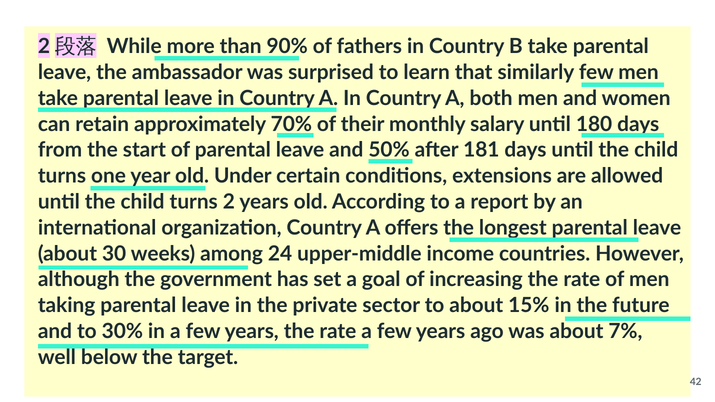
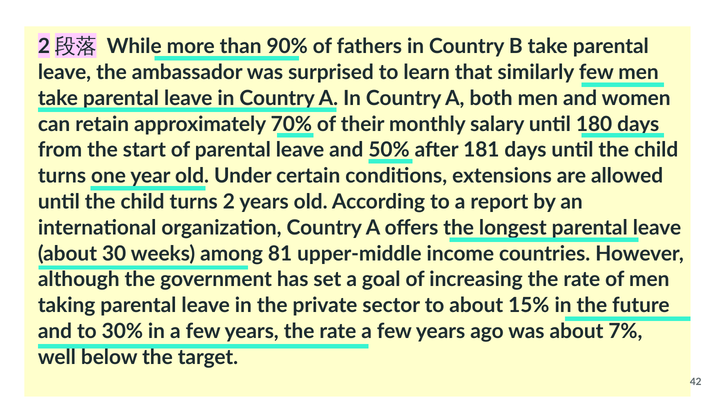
24: 24 -> 81 (280, 254)
